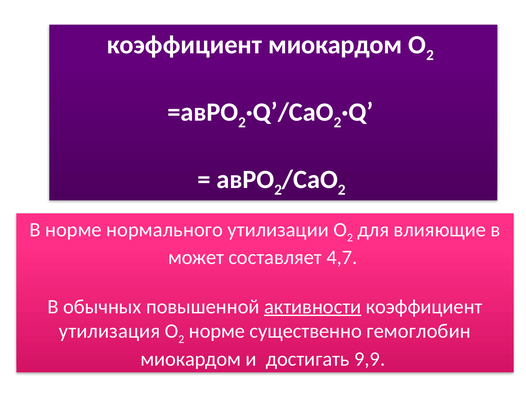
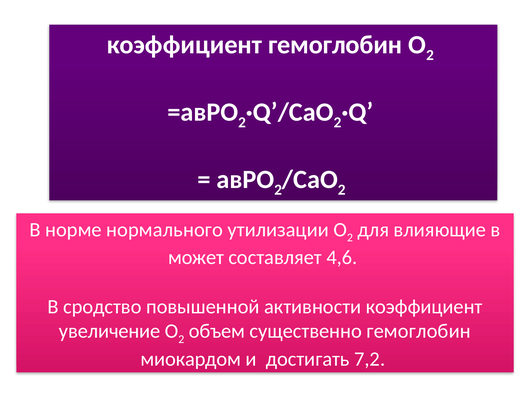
коэффициент миокардом: миокардом -> гемоглобин (335, 45)
4,7: 4,7 -> 4,6 (342, 258)
обычных: обычных -> сродство (102, 307)
активности underline: present -> none (313, 307)
утилизация: утилизация -> увеличение (110, 332)
норме: норме -> объем (217, 332)
9,9: 9,9 -> 7,2 (370, 360)
